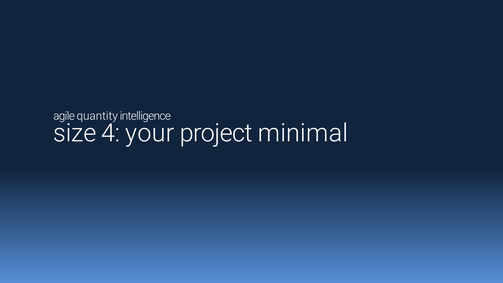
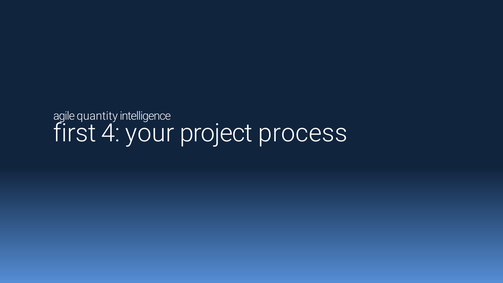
size: size -> first (75, 133)
minimal: minimal -> process (303, 133)
